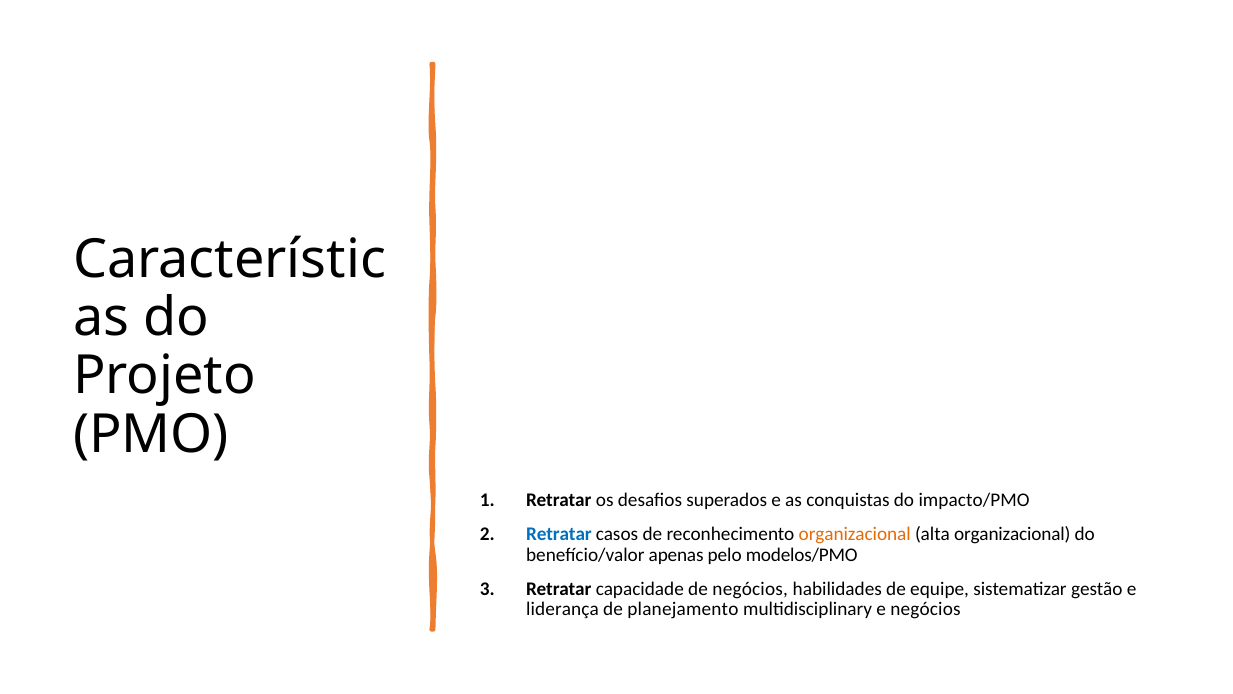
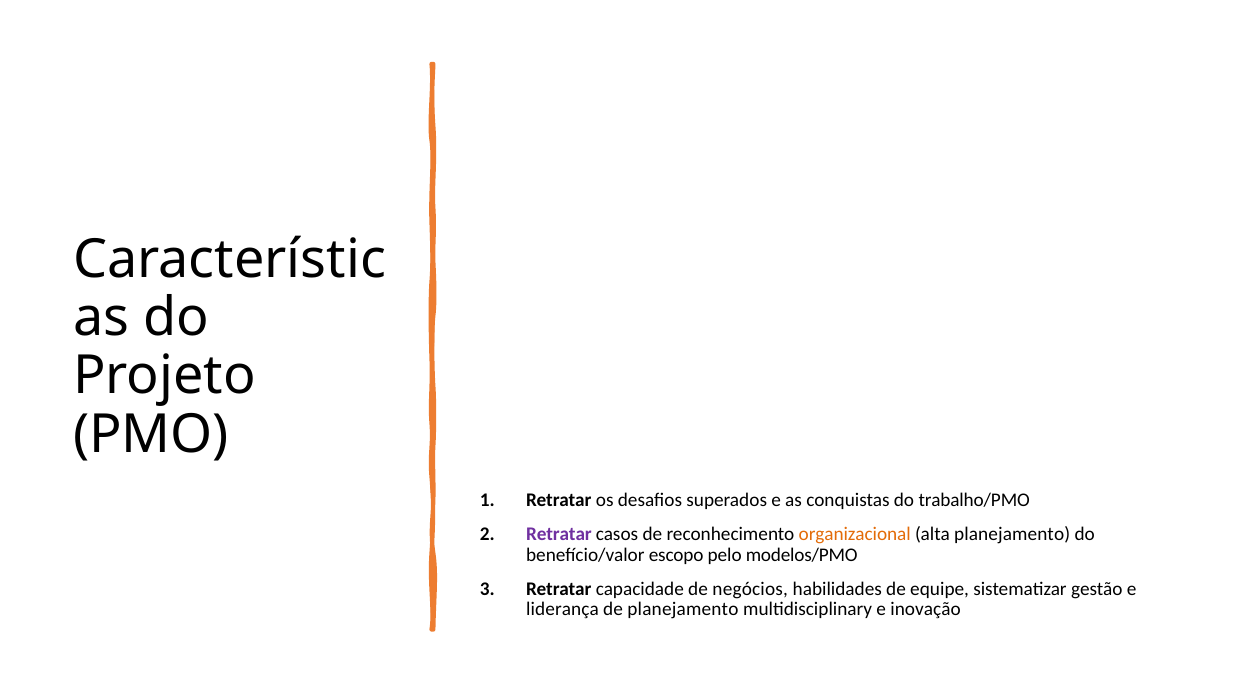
impacto/PMO: impacto/PMO -> trabalho/PMO (974, 500)
Retratar colour: blue -> purple (559, 534)
alta organizacional: organizacional -> planejamento (1012, 534)
apenas: apenas -> escopo (676, 555)
e negócios: negócios -> inovação (926, 609)
